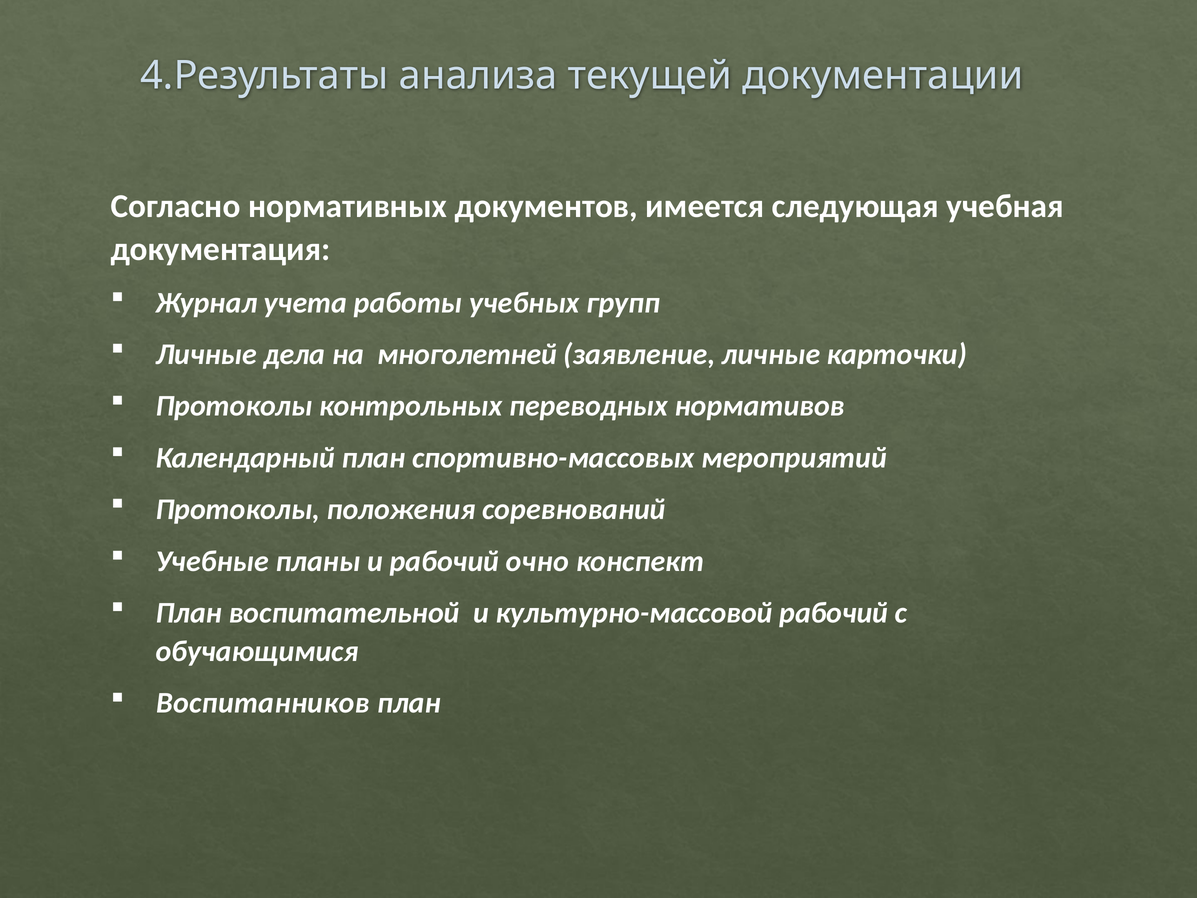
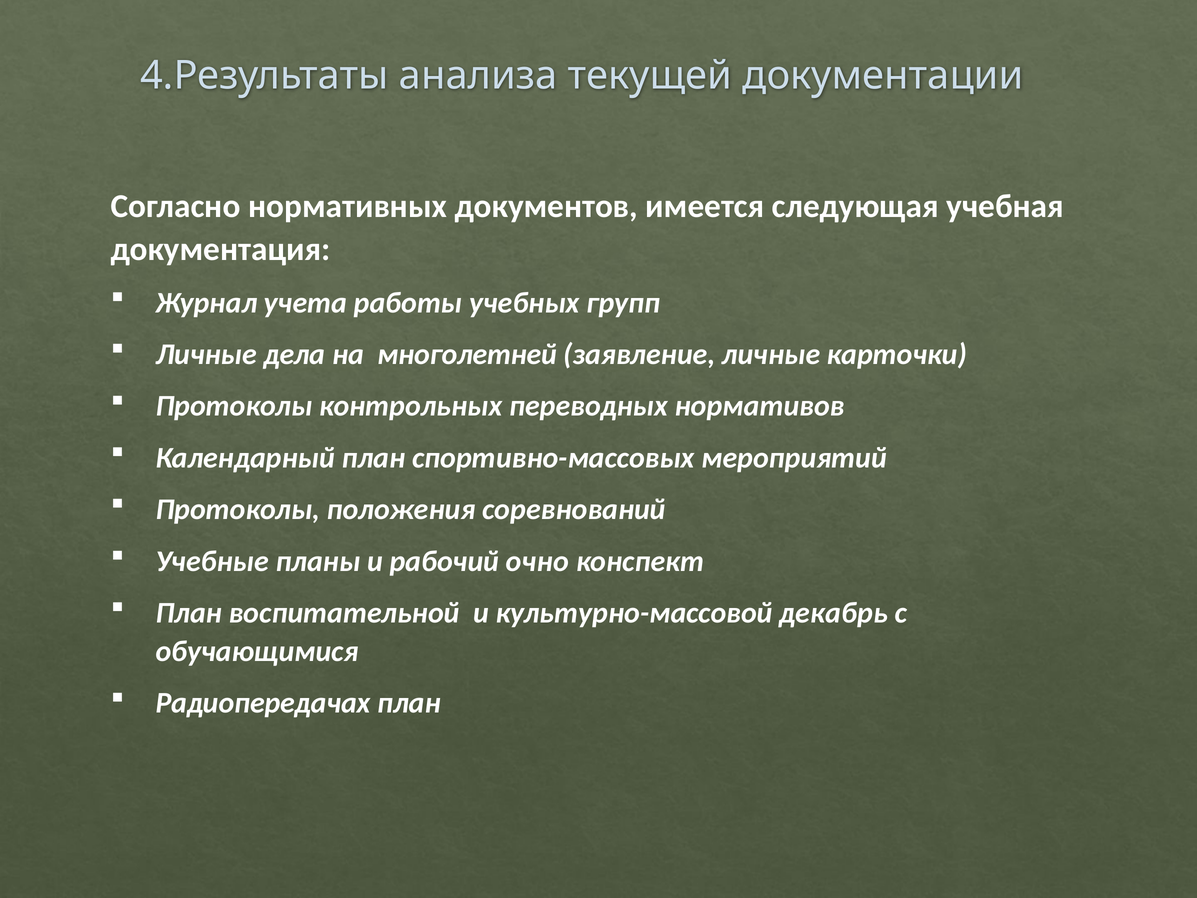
культурно-массовой рабочий: рабочий -> декабрь (834, 613)
Воспитанников: Воспитанников -> Радиопередачах (263, 703)
